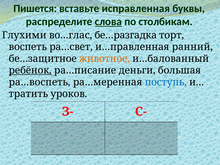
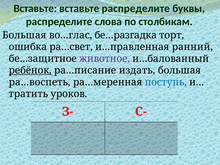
Пишется: Пишется -> Вставьте (35, 8)
вставьте исправленная: исправленная -> распределите (136, 8)
слова underline: present -> none (108, 22)
Глухими: Глухими -> Большая (24, 35)
воспеть: воспеть -> ошибка (28, 47)
животное colour: orange -> purple (105, 59)
деньги: деньги -> издать (137, 70)
